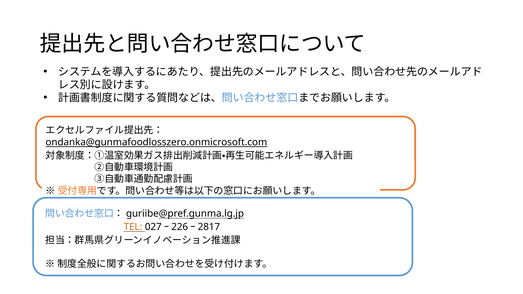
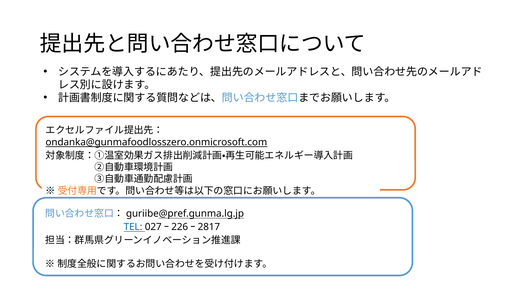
TEL colour: orange -> blue (133, 227)
